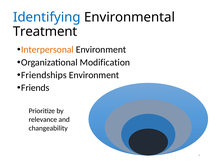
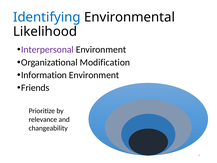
Treatment: Treatment -> Likelihood (45, 31)
Interpersonal colour: orange -> purple (47, 50)
Friendships: Friendships -> Information (44, 75)
